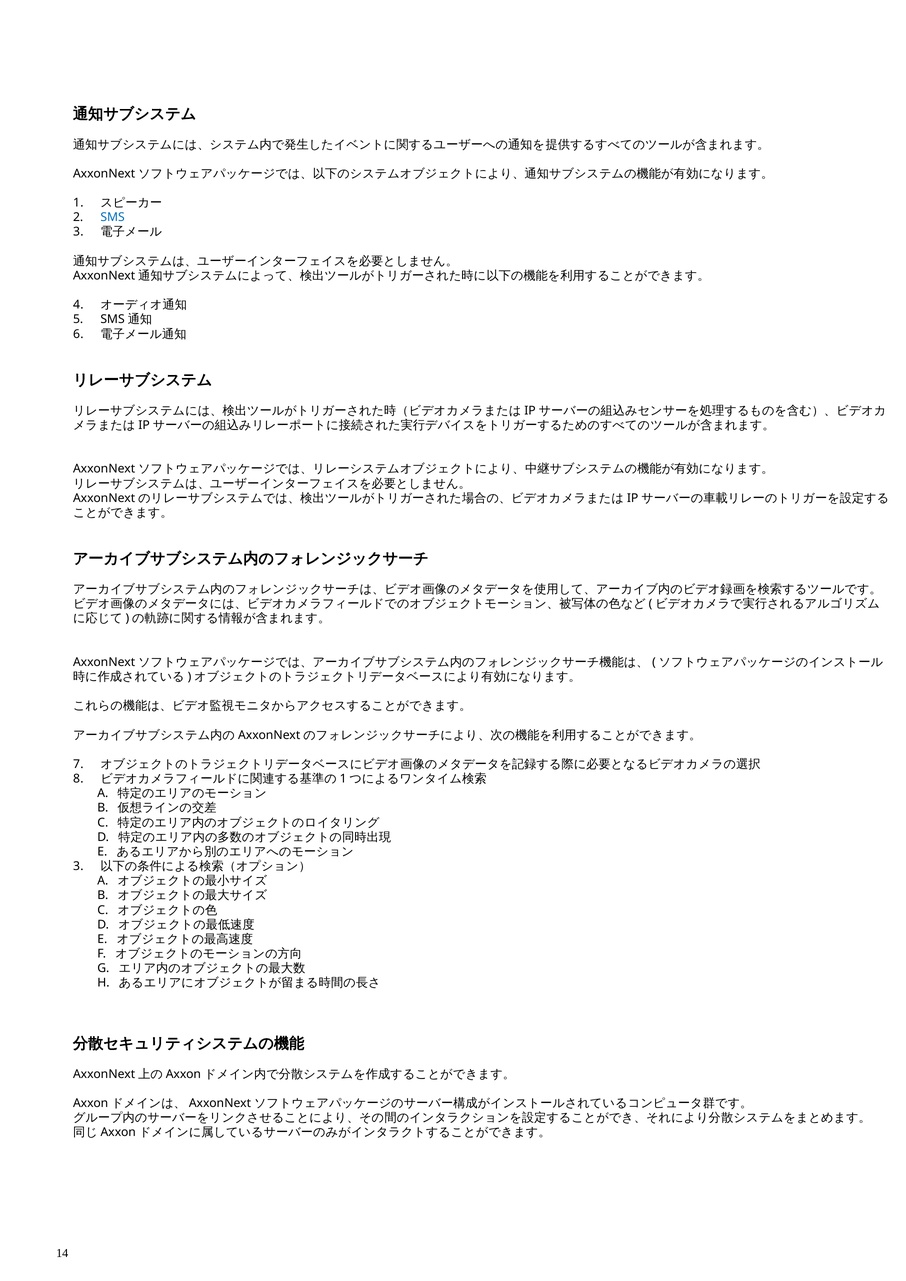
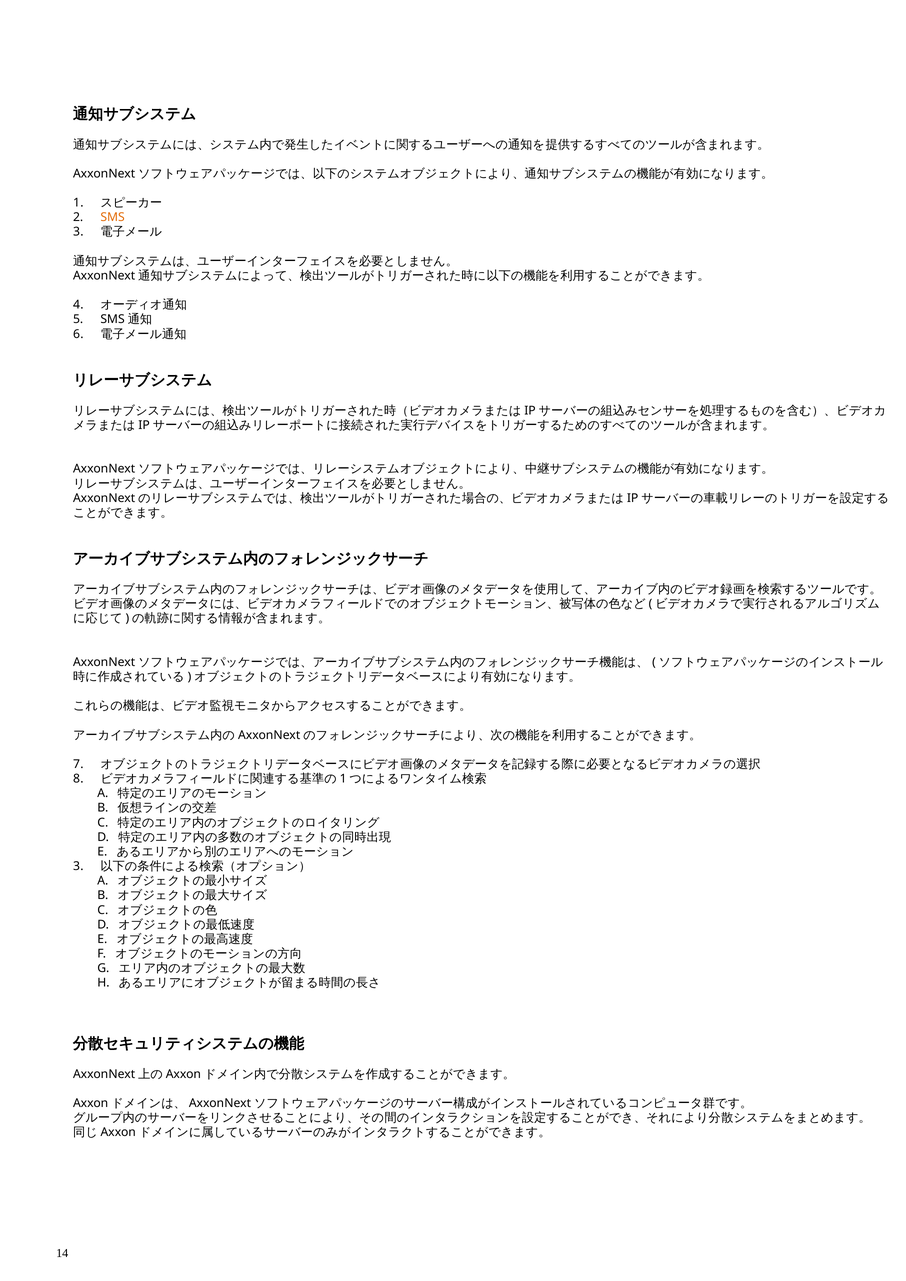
SMS colour: blue -> orange (113, 217)
